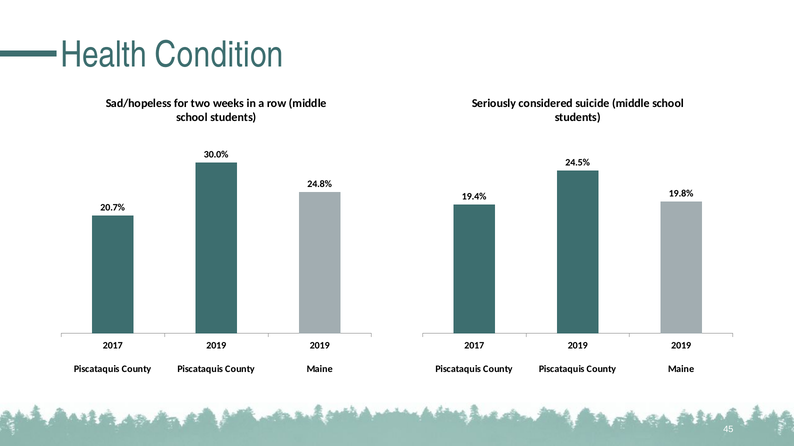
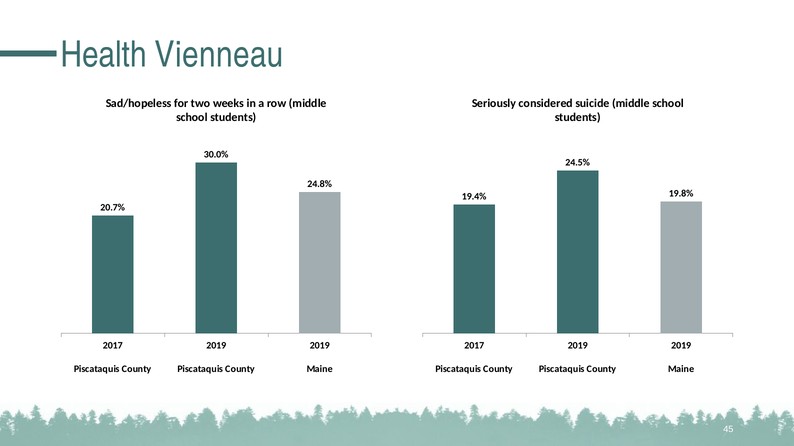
Condition: Condition -> Vienneau (219, 55)
